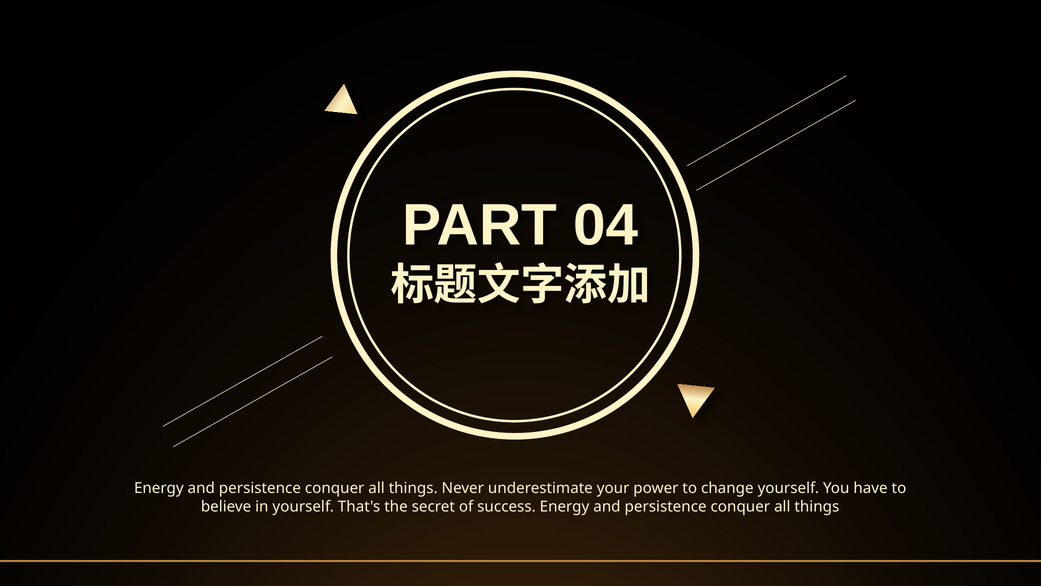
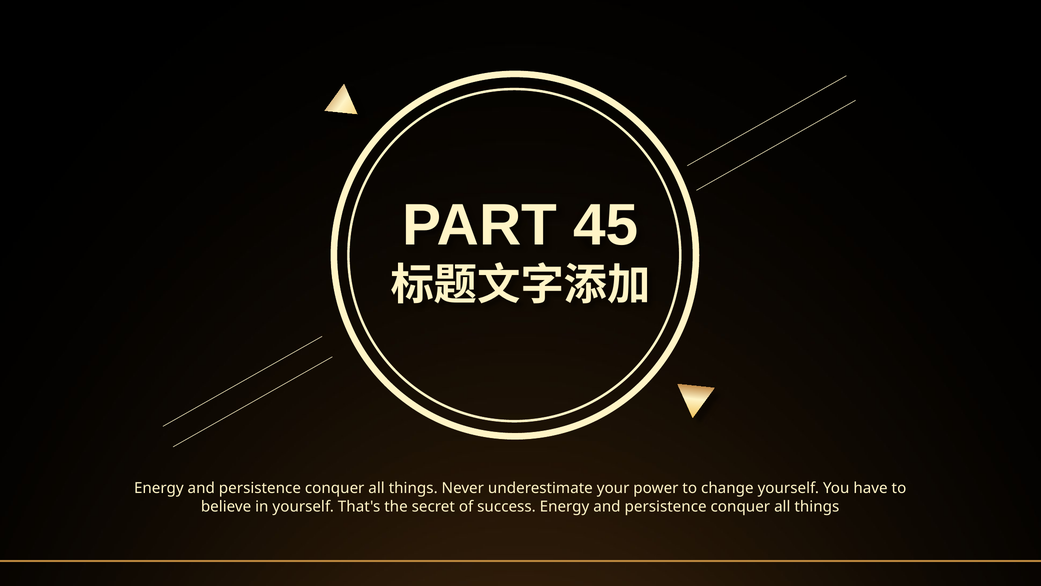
04: 04 -> 45 (606, 225)
